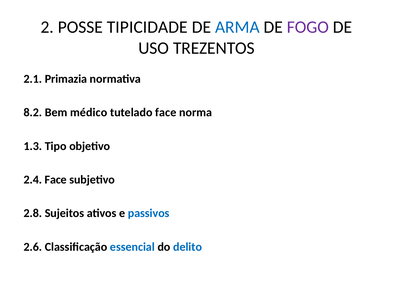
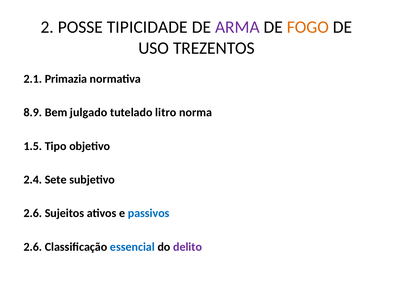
ARMA colour: blue -> purple (237, 27)
FOGO colour: purple -> orange (308, 27)
8.2: 8.2 -> 8.9 (33, 112)
médico: médico -> julgado (89, 112)
tutelado face: face -> litro (166, 112)
1.3: 1.3 -> 1.5 (33, 146)
2.4 Face: Face -> Sete (56, 179)
2.8: 2.8 -> 2.6 (33, 213)
delito colour: blue -> purple (188, 247)
